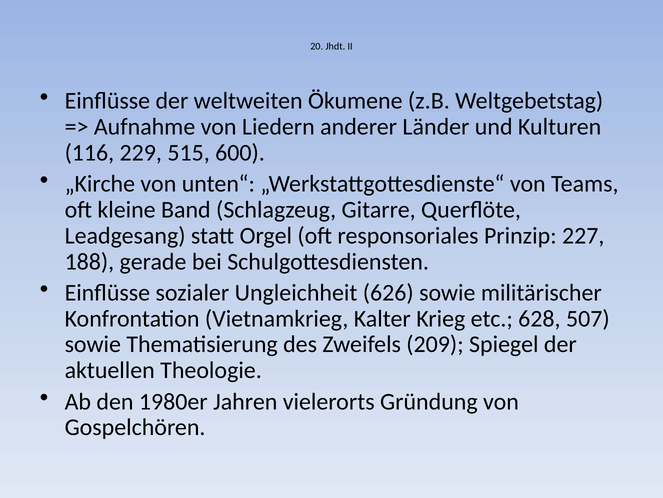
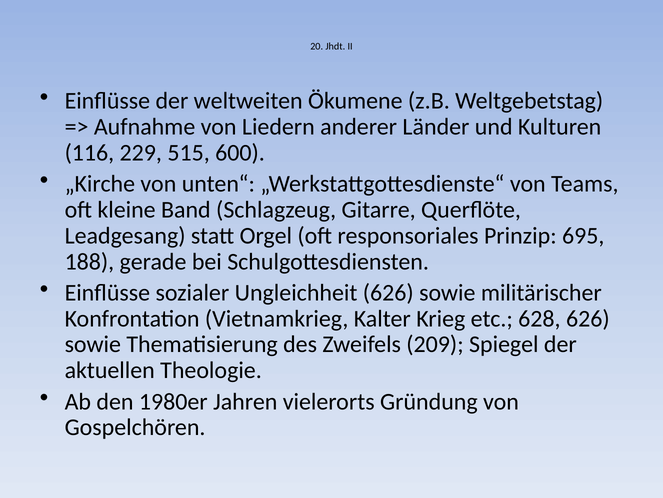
227: 227 -> 695 (583, 235)
628 507: 507 -> 626 (588, 318)
